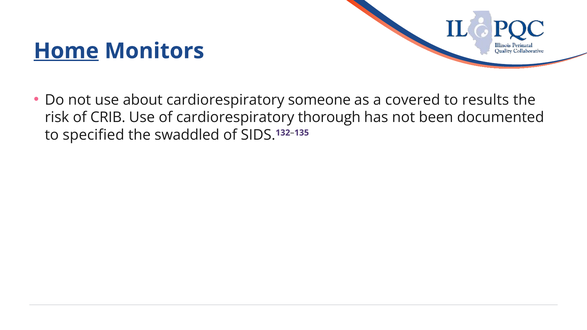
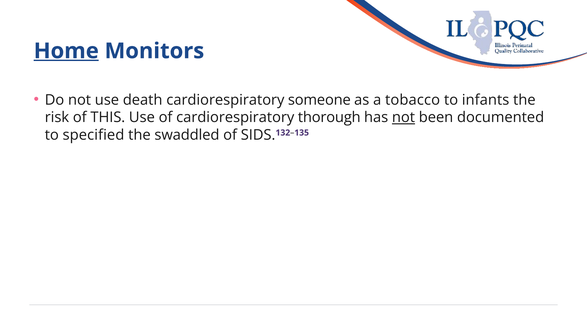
about: about -> death (143, 100)
covered: covered -> tobacco (413, 100)
results: results -> infants (486, 100)
CRIB: CRIB -> THIS (108, 118)
not underline: none -> present (403, 118)
